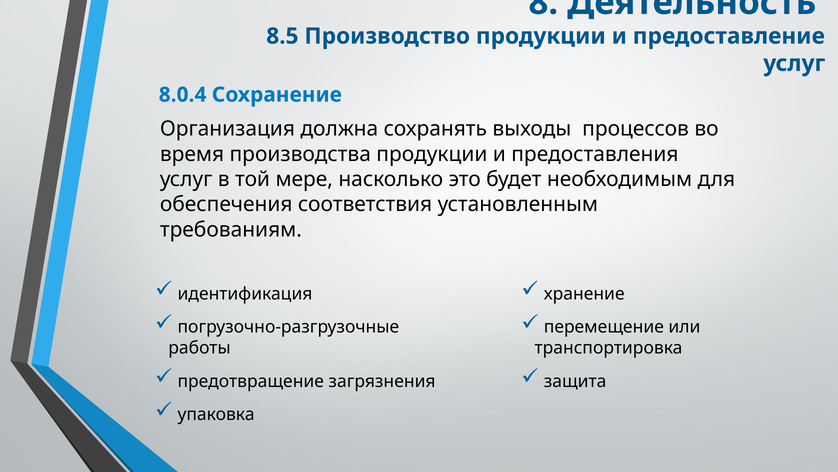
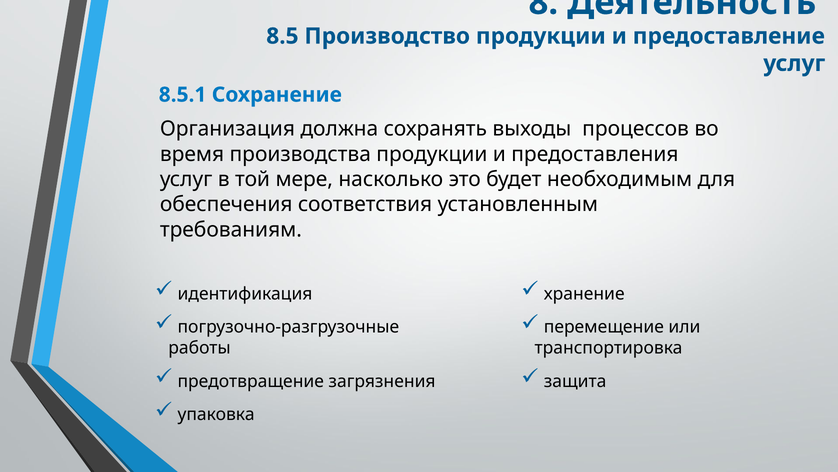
8.0.4: 8.0.4 -> 8.5.1 (183, 95)
